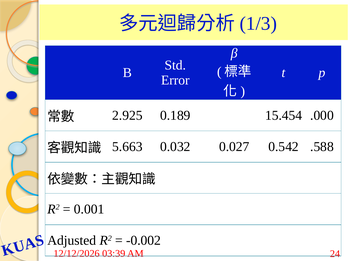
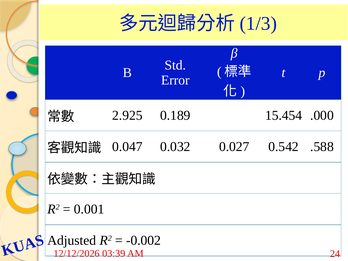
5.663: 5.663 -> 0.047 (127, 147)
